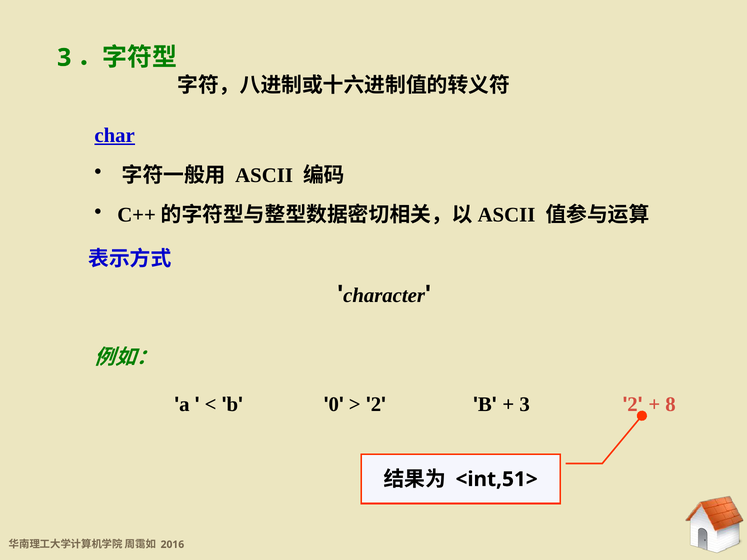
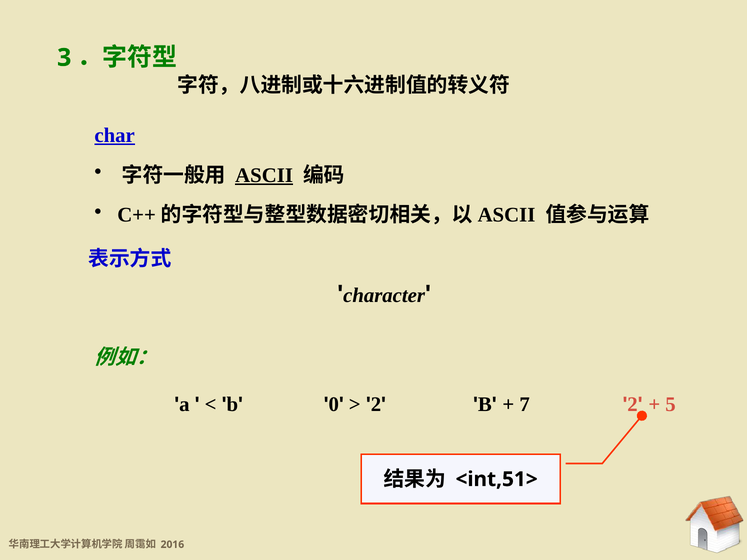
ASCII underline: none -> present (264, 175)
3: 3 -> 7 (525, 405)
8: 8 -> 5 (671, 405)
